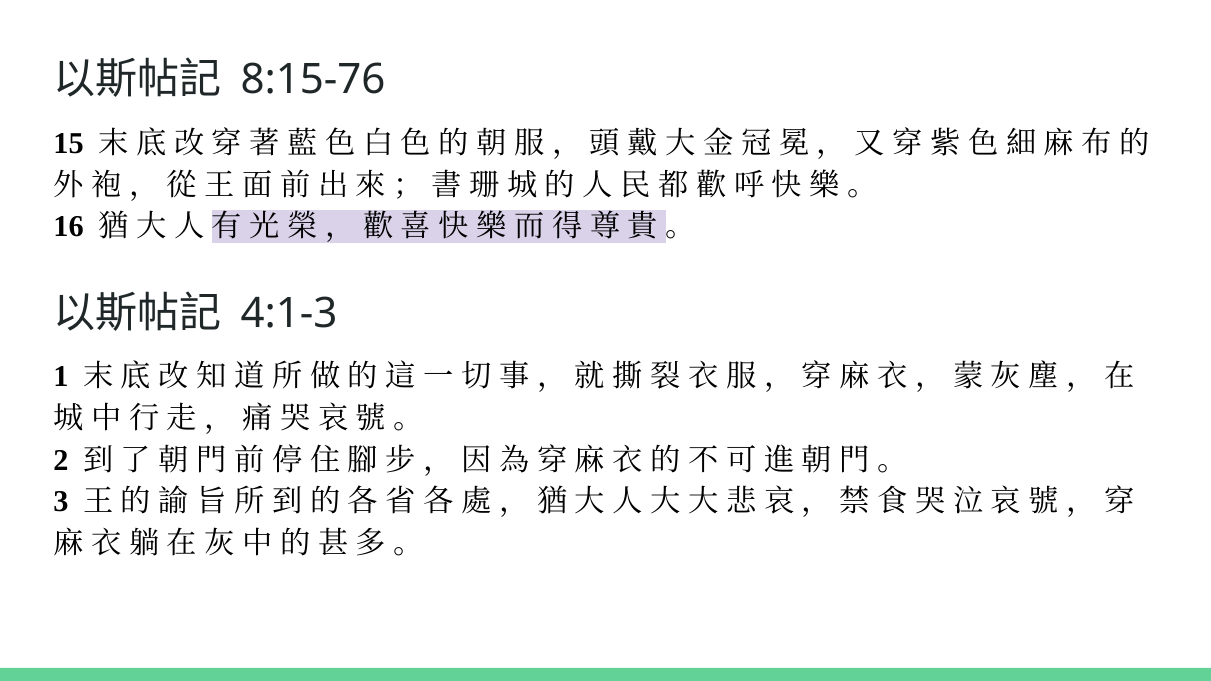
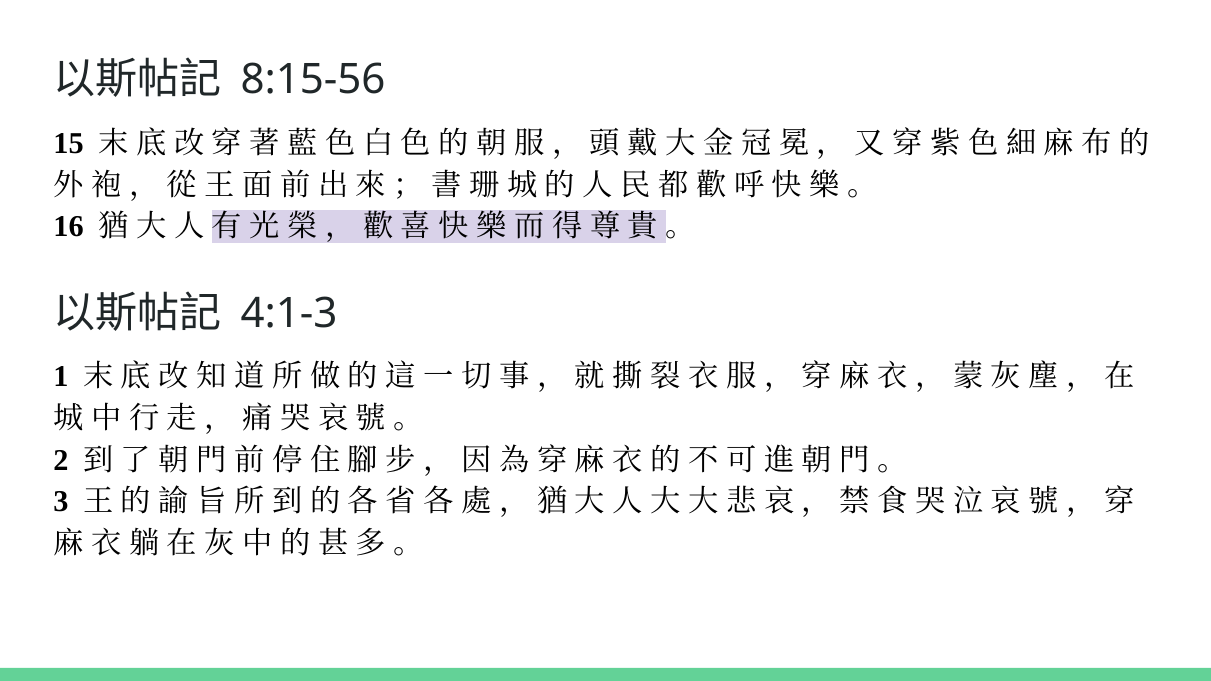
8:15-76: 8:15-76 -> 8:15-56 (313, 80)
